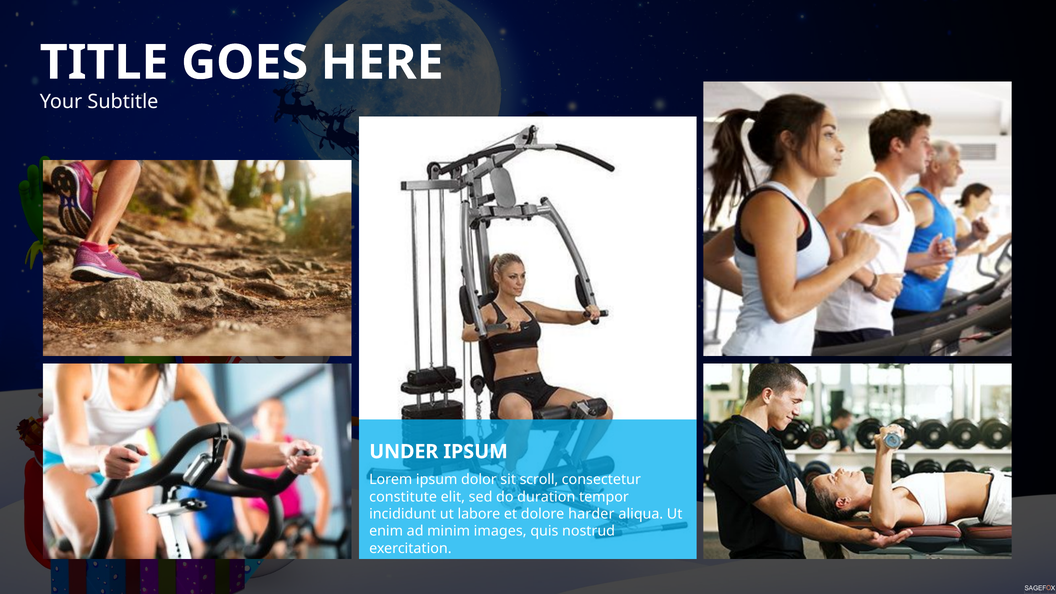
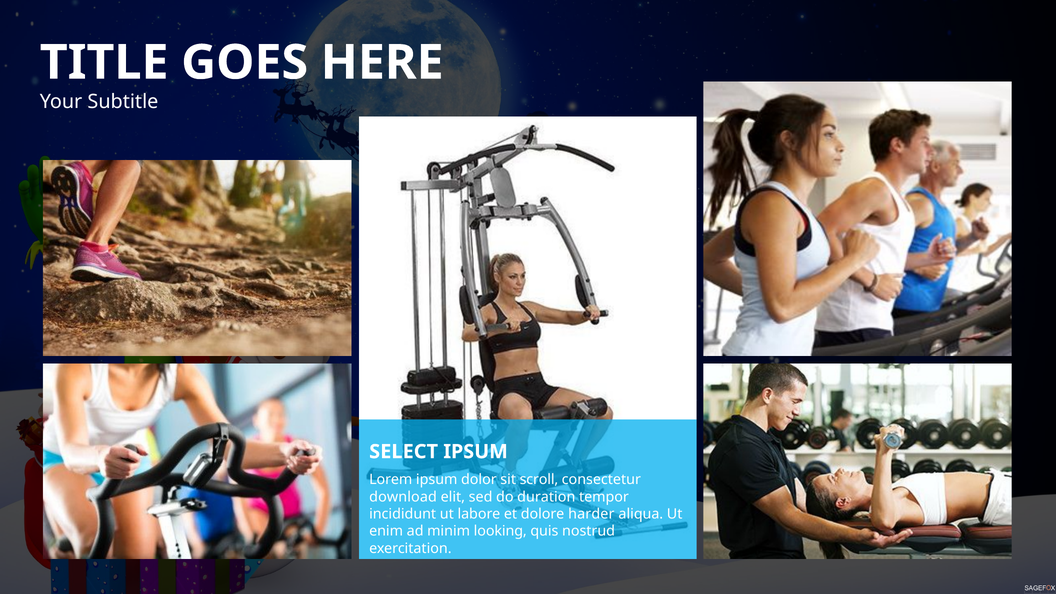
UNDER: UNDER -> SELECT (404, 452)
constitute: constitute -> download (403, 497)
images: images -> looking (500, 531)
